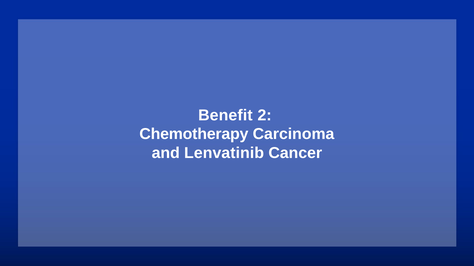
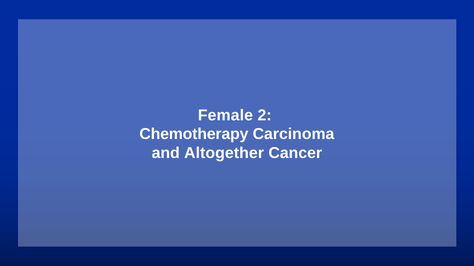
Benefit: Benefit -> Female (225, 115)
Lenvatinib: Lenvatinib -> Altogether (224, 153)
